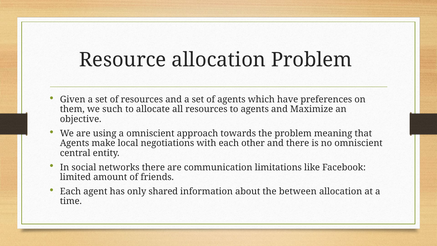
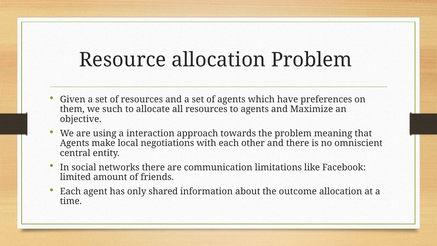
a omniscient: omniscient -> interaction (150, 133)
between: between -> outcome (298, 191)
